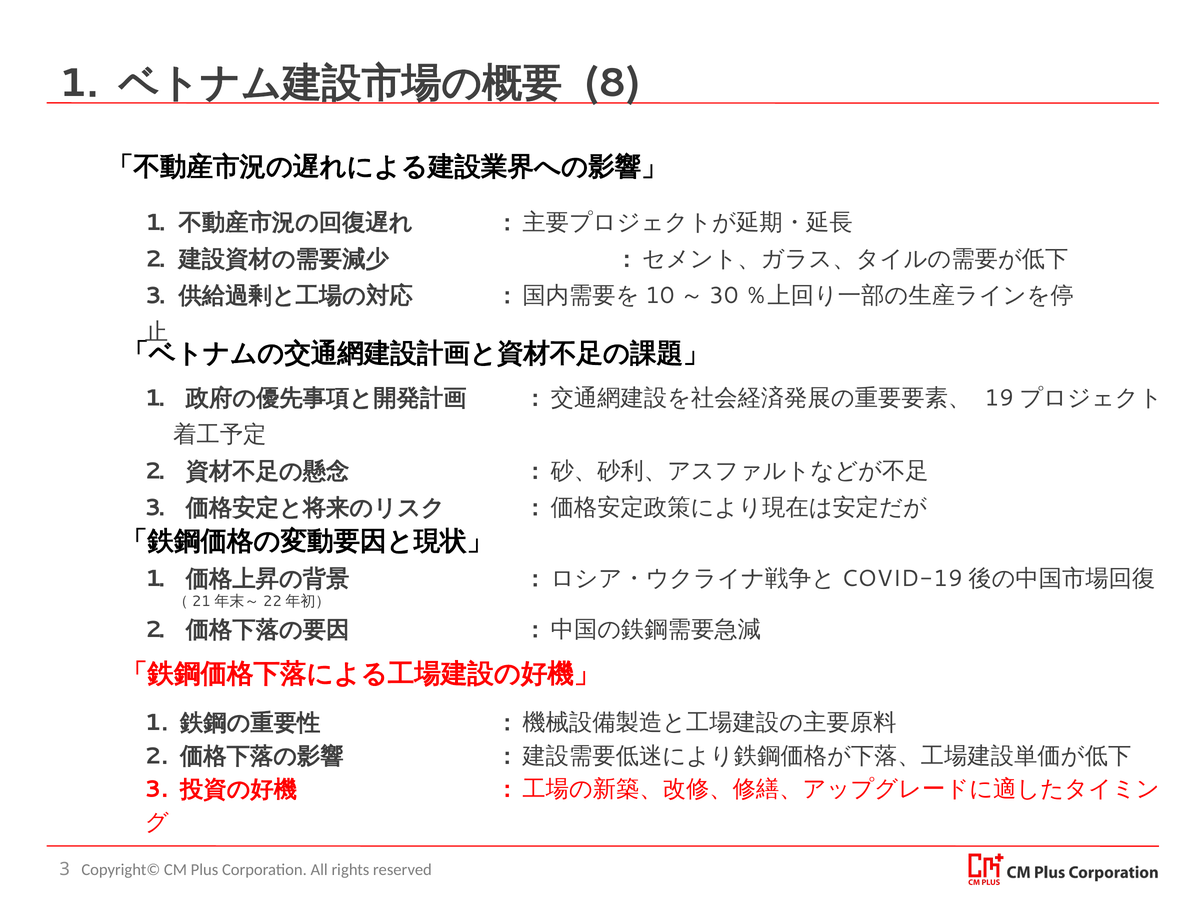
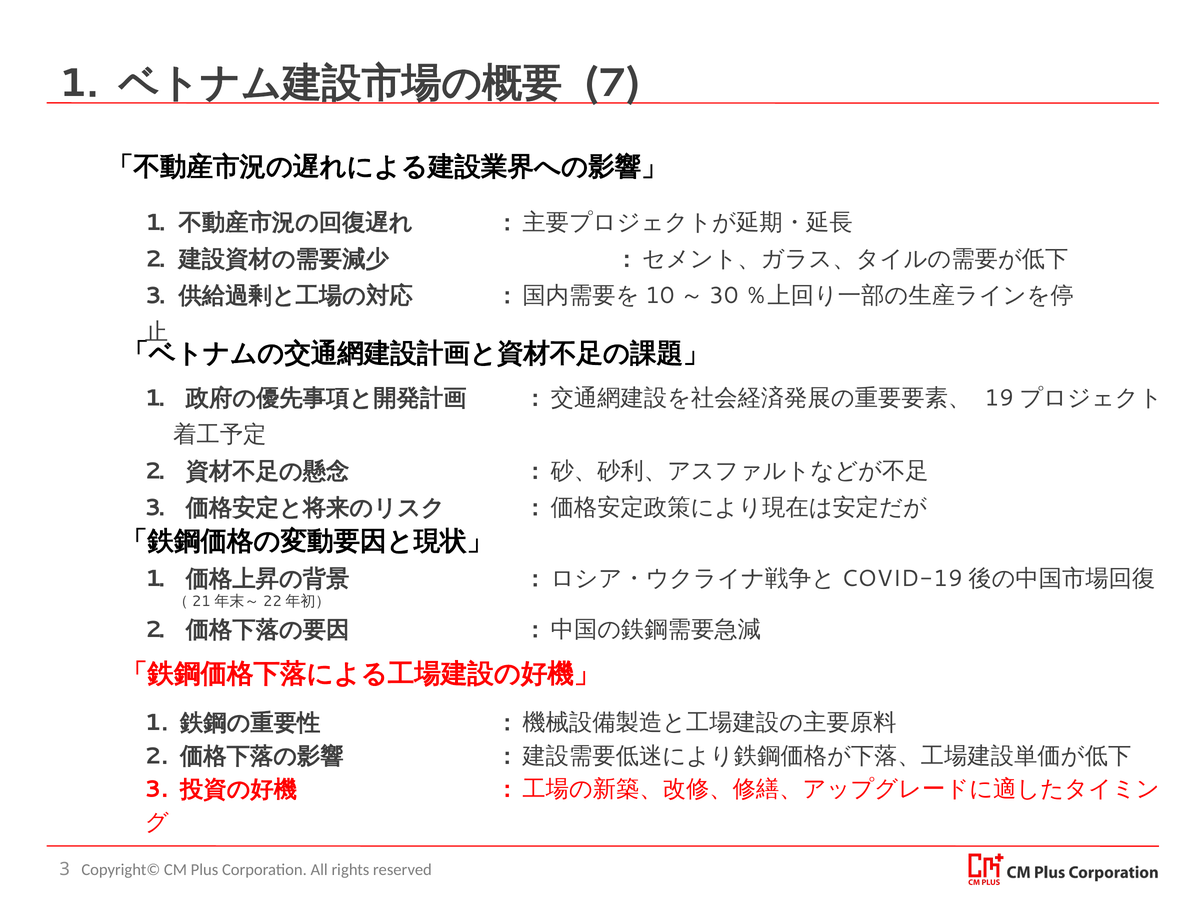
8: 8 -> 7 (612, 83)
